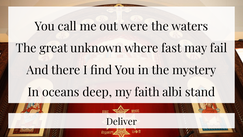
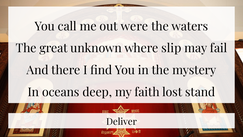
fast: fast -> slip (171, 48)
albi: albi -> lost (172, 92)
